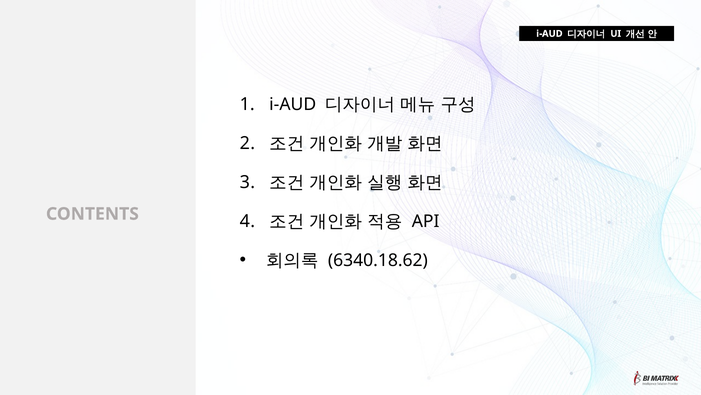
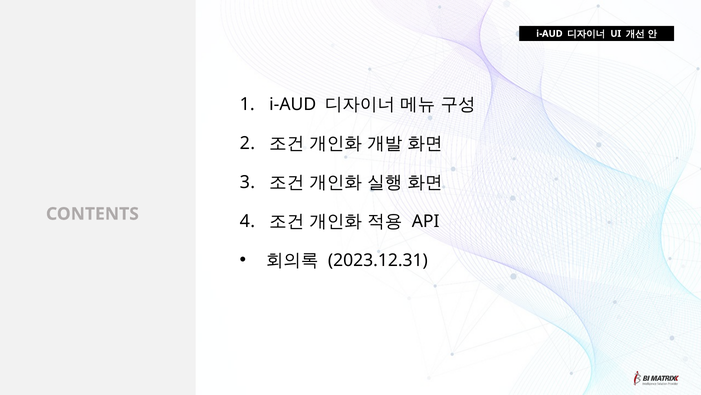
6340.18.62: 6340.18.62 -> 2023.12.31 (378, 260)
